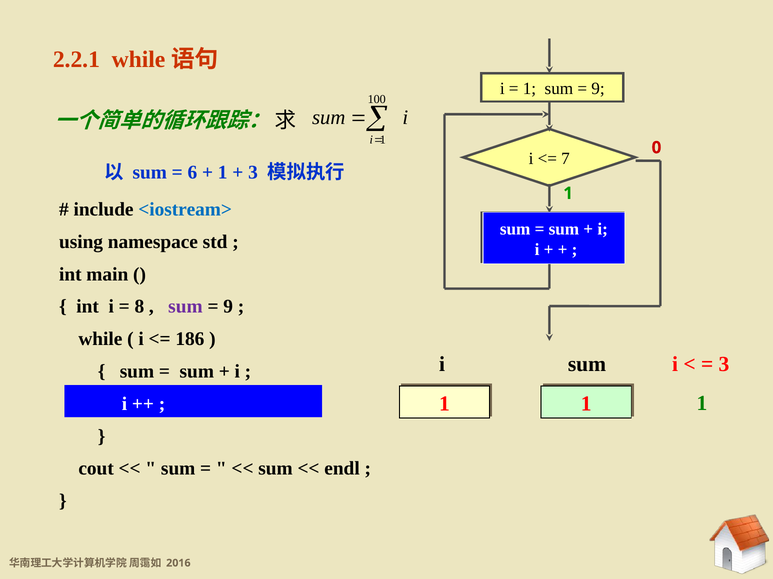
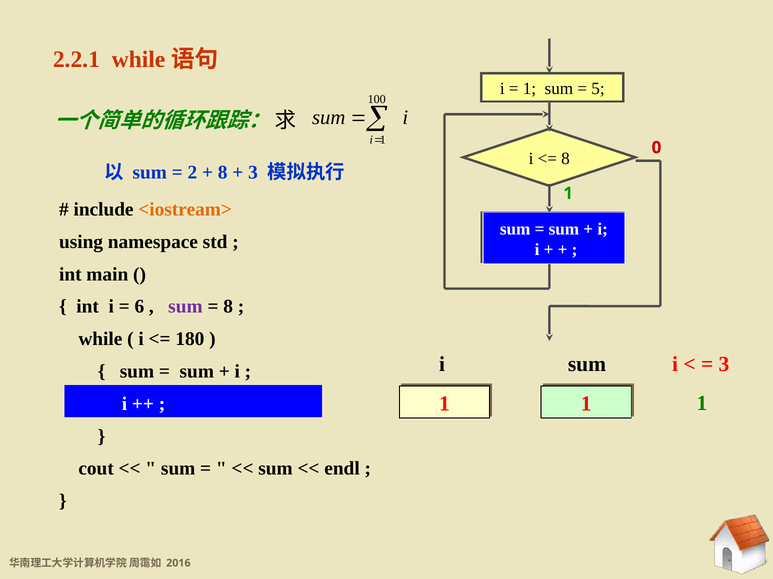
9: 9 -> 5 (598, 89)
7: 7 -> 8 (565, 159)
6: 6 -> 2 (192, 173)
1: 1 -> 8 (223, 173)
<iostream> colour: blue -> orange (185, 210)
8: 8 -> 6 (139, 307)
9: 9 -> 8 (228, 307)
186: 186 -> 180 (190, 339)
